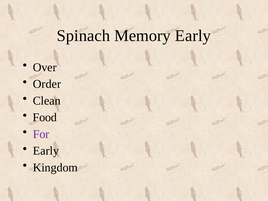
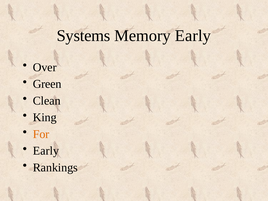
Spinach: Spinach -> Systems (83, 36)
Order: Order -> Green (47, 84)
Food: Food -> King (45, 117)
For colour: purple -> orange (41, 134)
Kingdom: Kingdom -> Rankings (55, 167)
